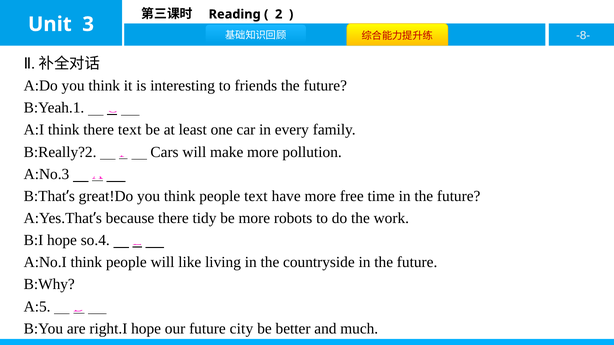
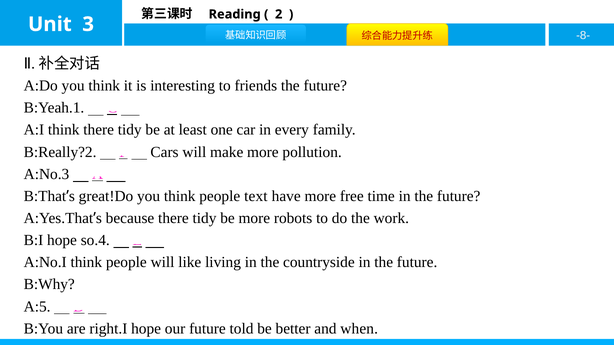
think there text: text -> tidy (130, 130)
city: city -> told (242, 329)
much: much -> when (359, 329)
